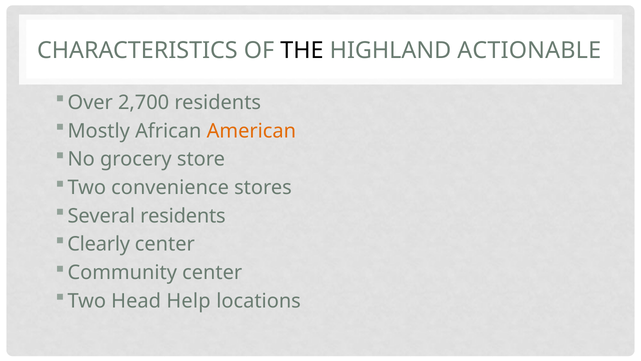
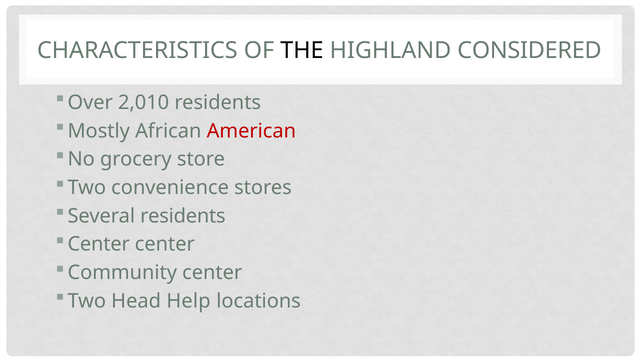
ACTIONABLE: ACTIONABLE -> CONSIDERED (529, 50)
2,700: 2,700 -> 2,010 (144, 102)
American colour: orange -> red (251, 131)
Clearly: Clearly -> Center (99, 244)
